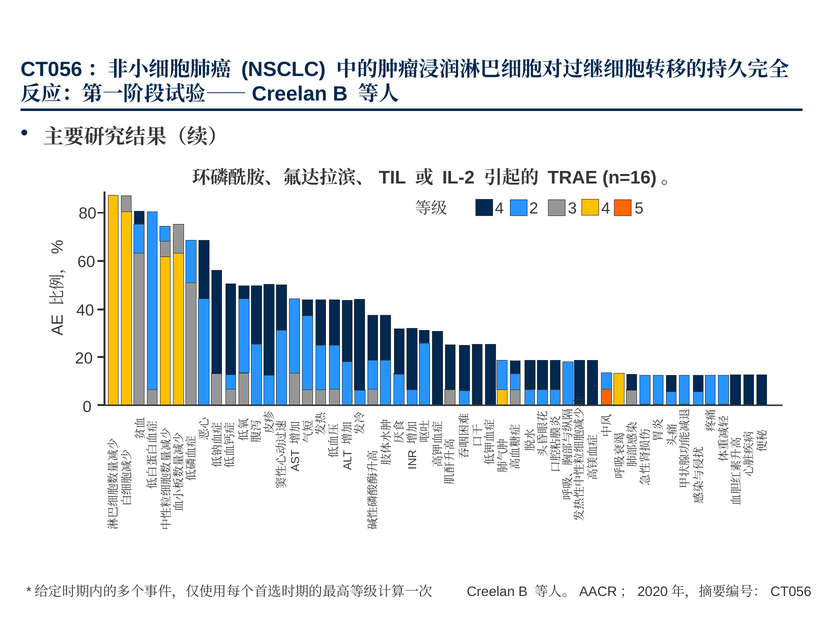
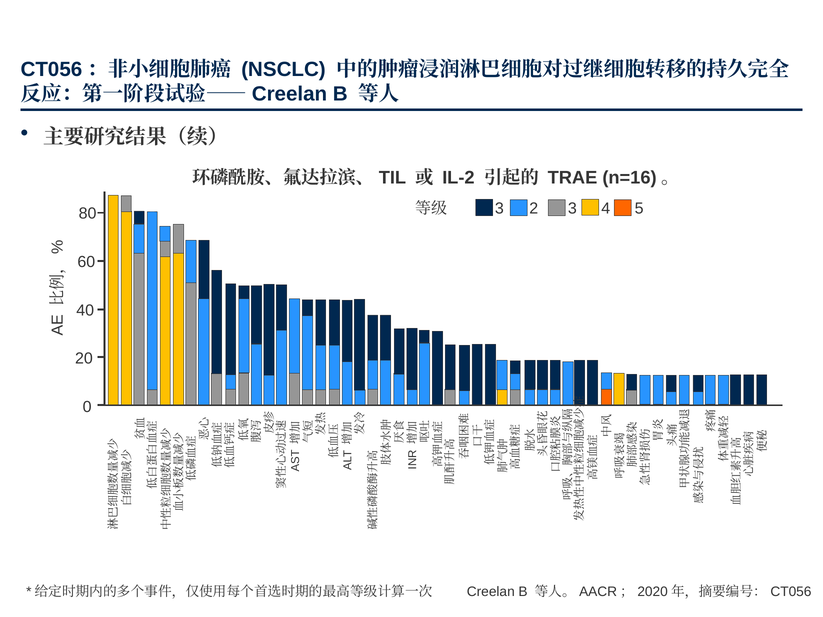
4: 4 -> 3 (499, 209)
